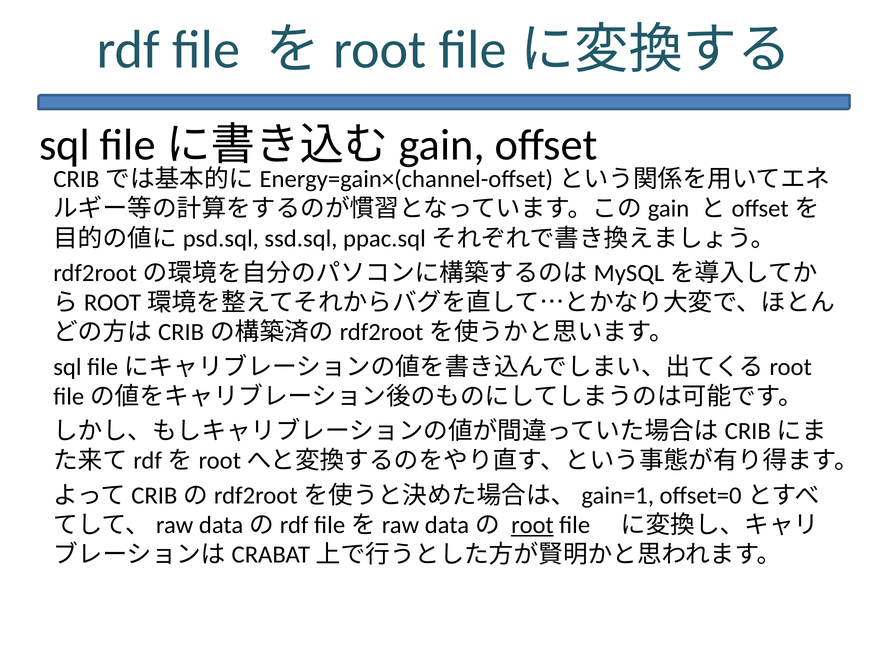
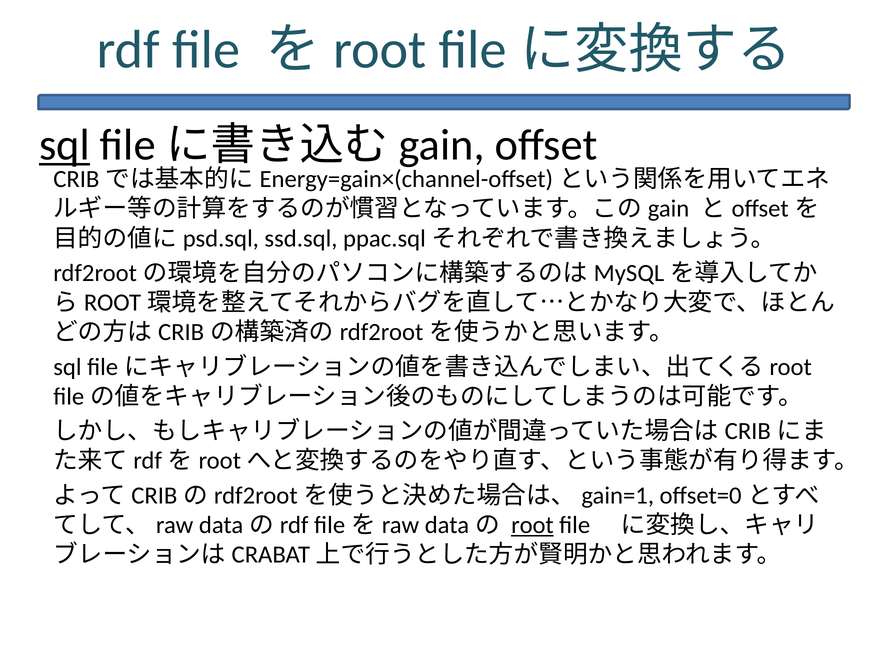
sql underline: none -> present (64, 145)
